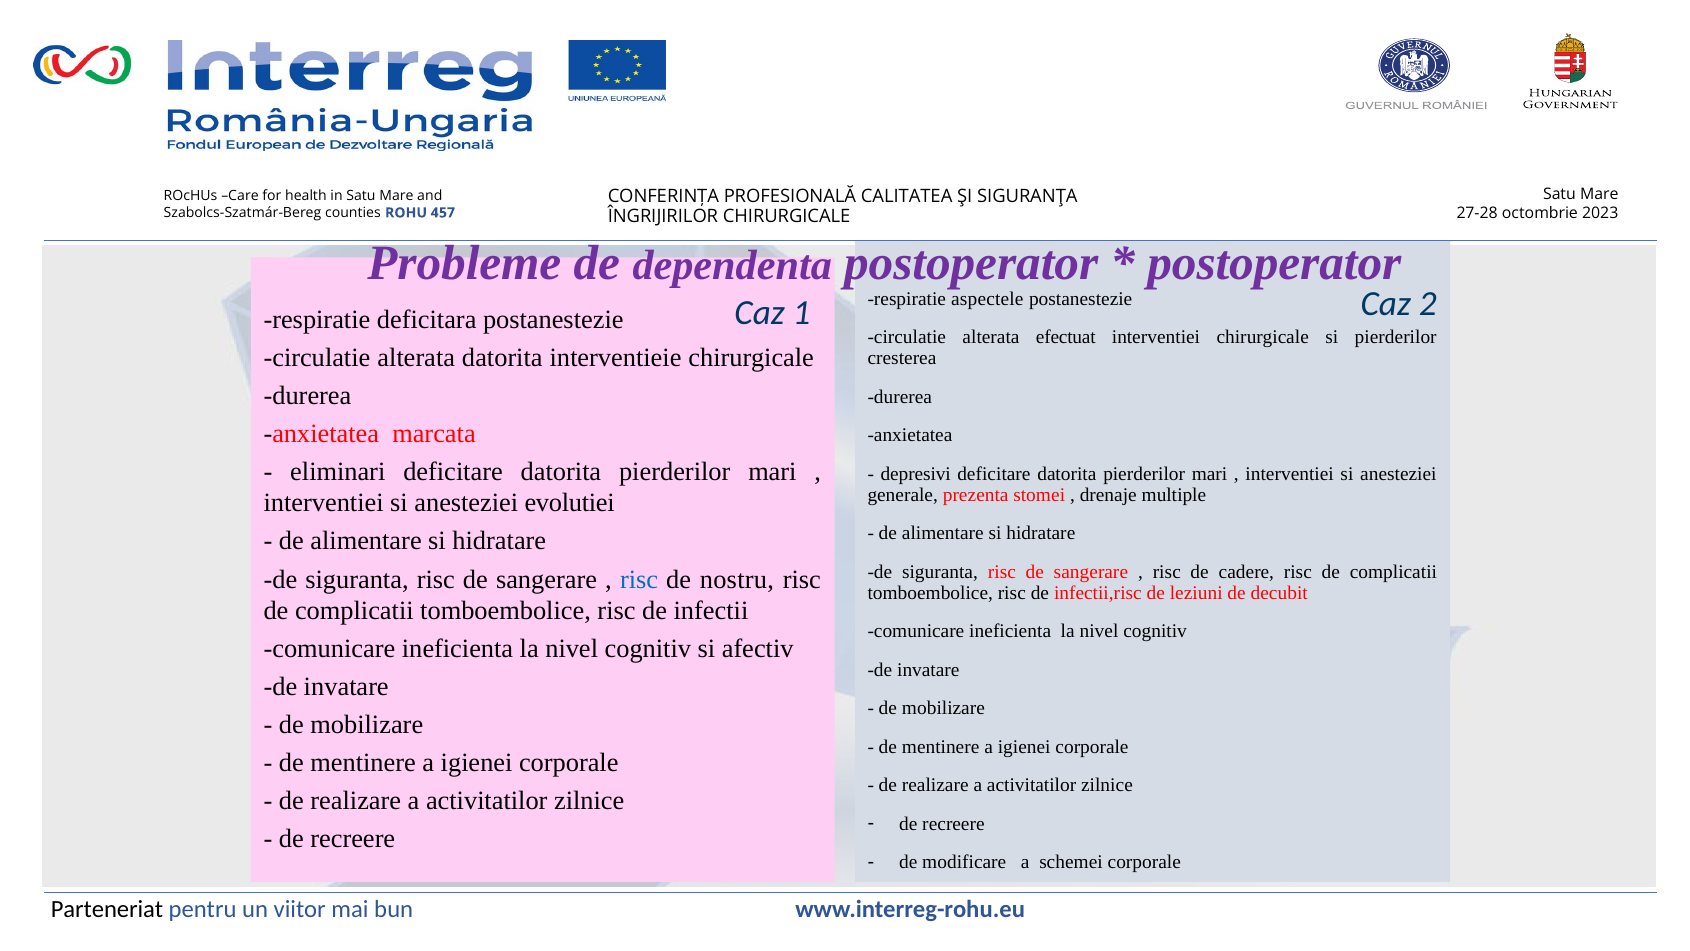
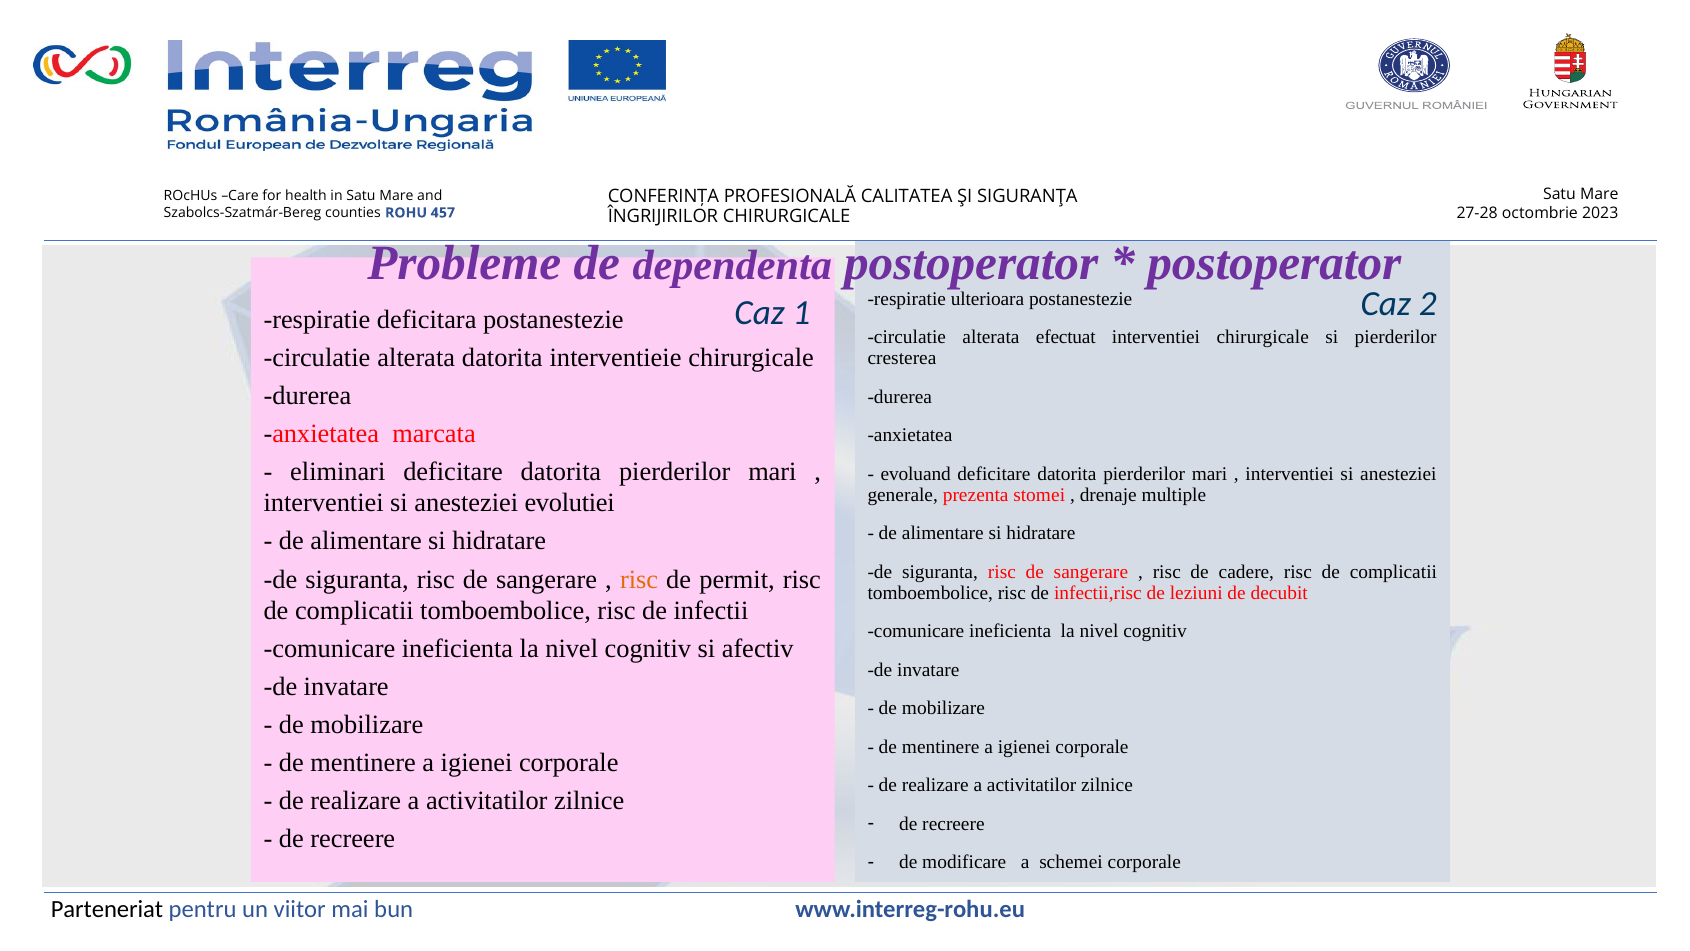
aspectele: aspectele -> ulterioara (987, 299)
depresivi: depresivi -> evoluand (916, 474)
risc colour: blue -> orange (639, 579)
nostru: nostru -> permit (737, 579)
